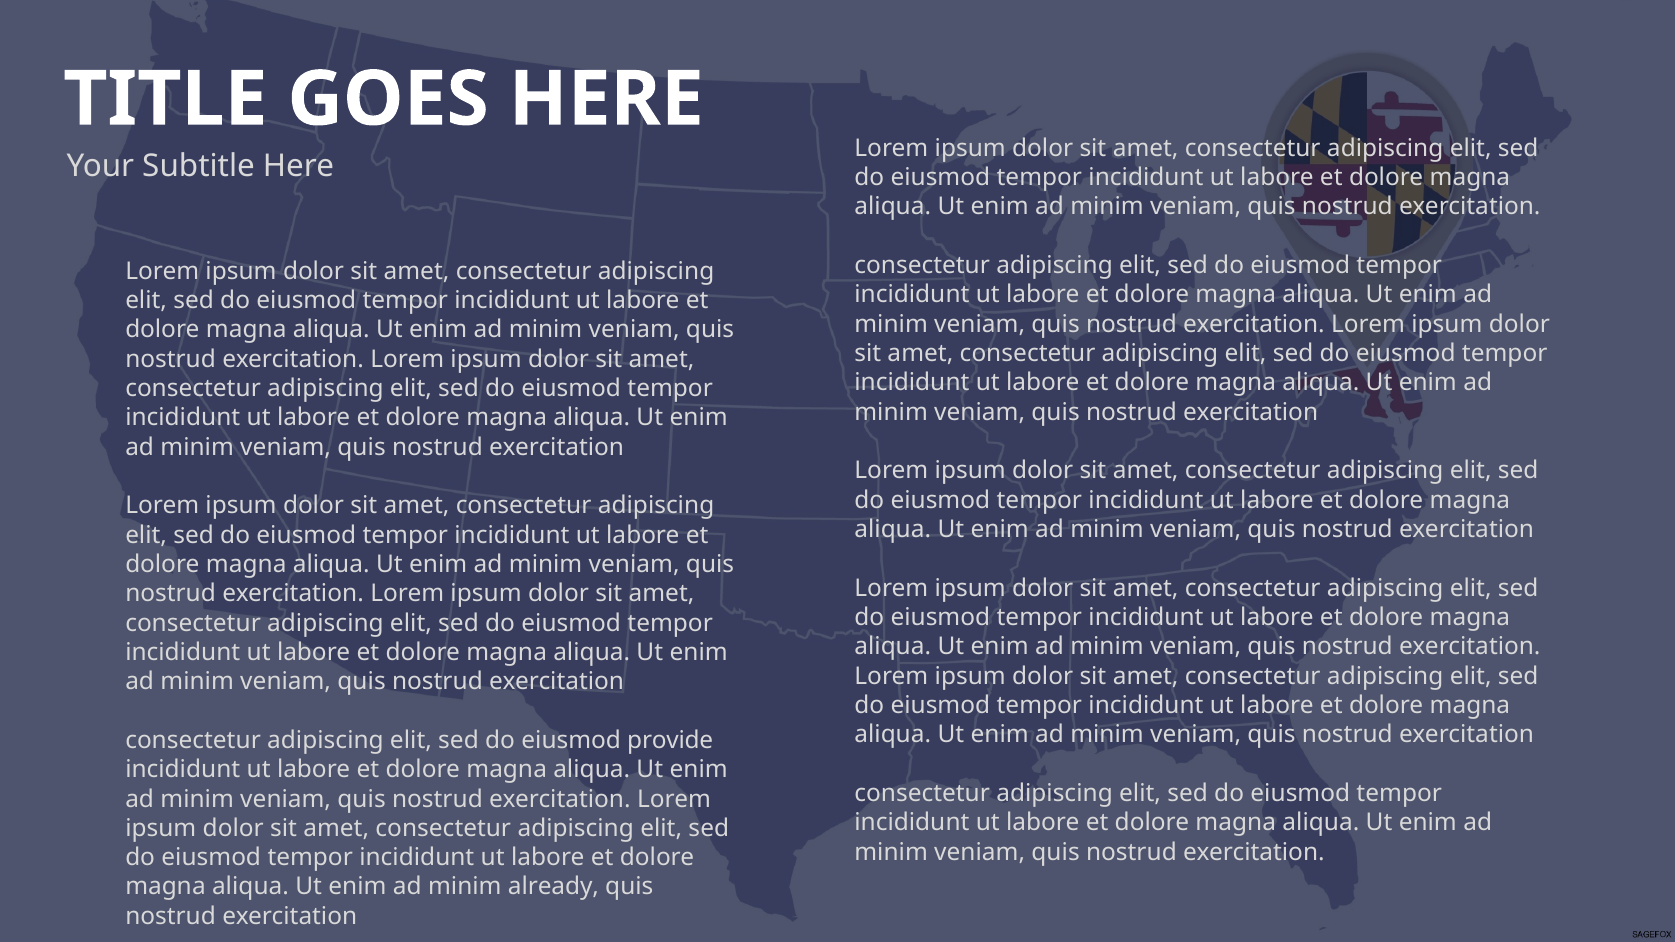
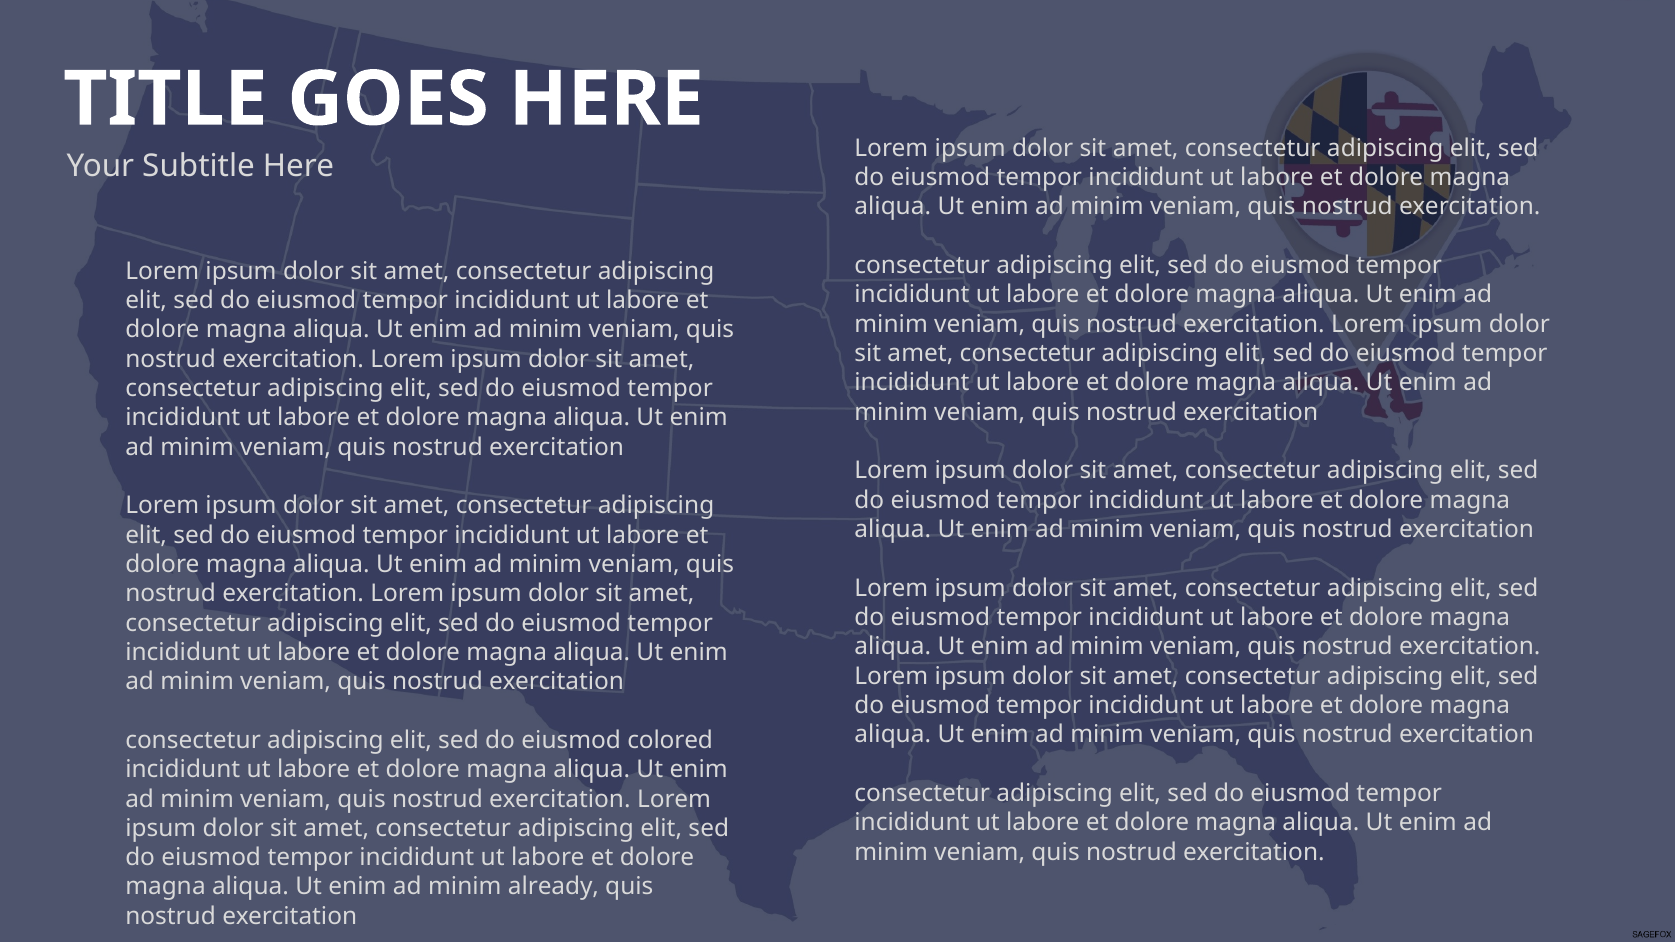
provide: provide -> colored (670, 740)
